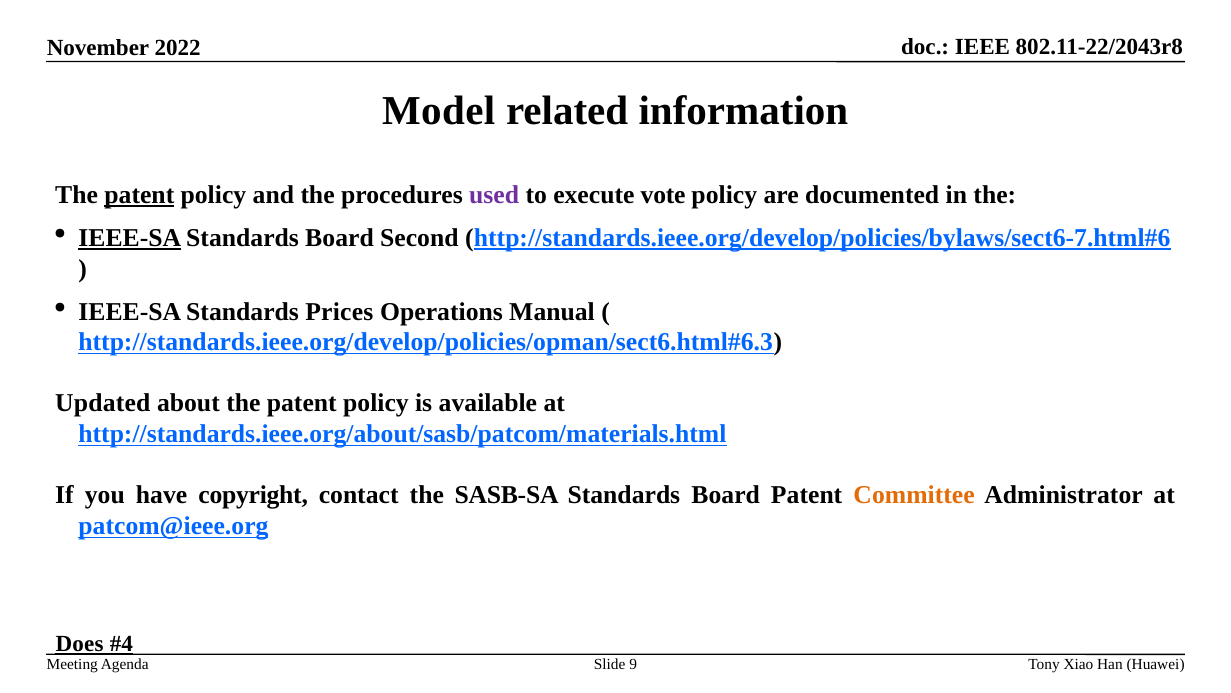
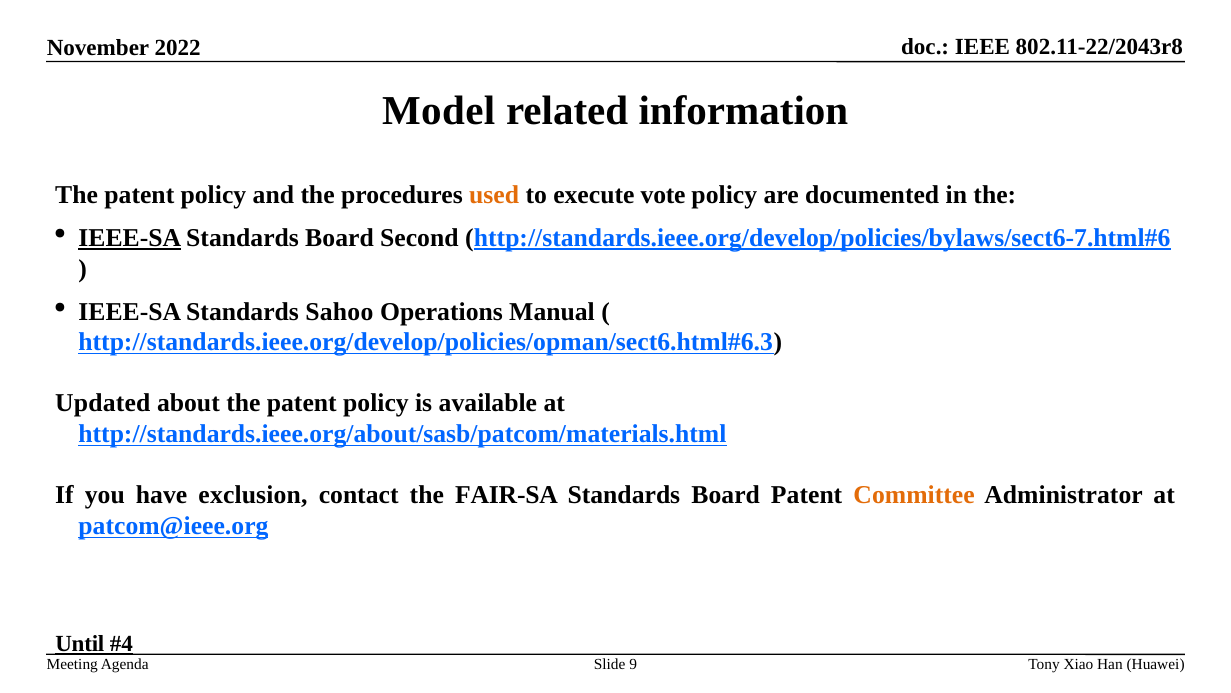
patent underline: present -> none (139, 195)
used colour: purple -> orange (494, 195)
Prices: Prices -> Sahoo (339, 311)
copyright: copyright -> exclusion (253, 495)
SASB-SA: SASB-SA -> FAIR-SA (507, 495)
Does: Does -> Until (80, 643)
